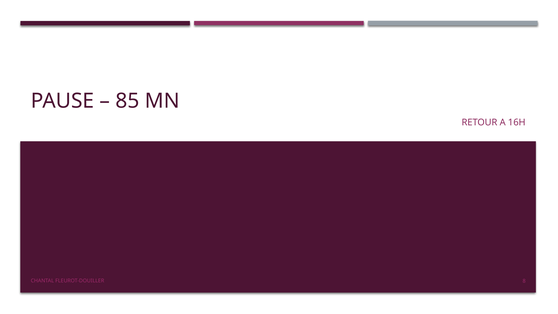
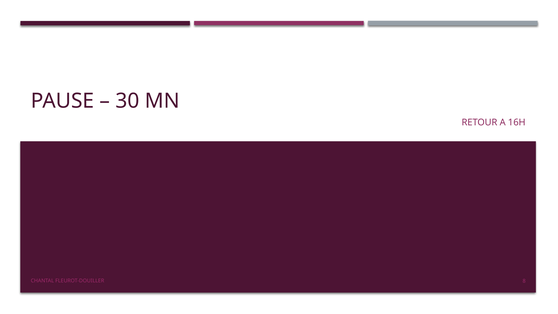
85: 85 -> 30 (127, 101)
